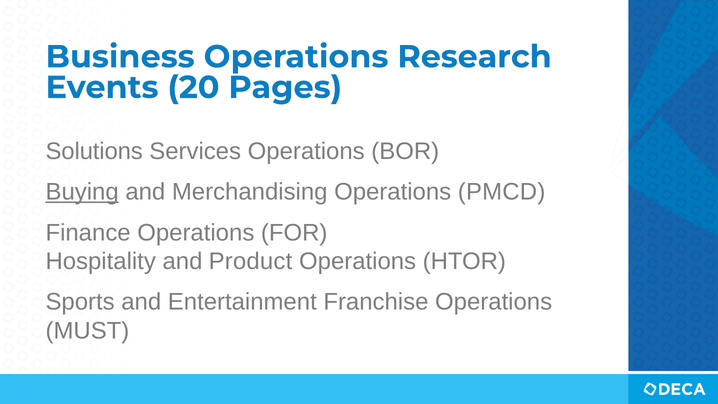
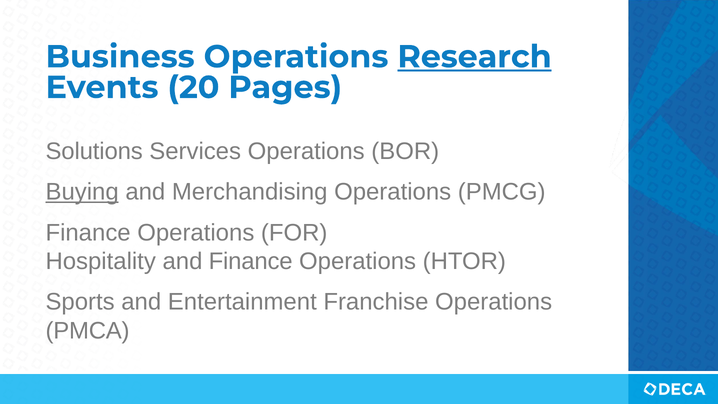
Research underline: none -> present (475, 57)
PMCD: PMCD -> PMCG (502, 192)
and Product: Product -> Finance (251, 261)
MUST: MUST -> PMCA (88, 331)
